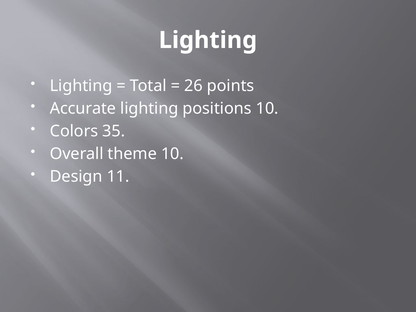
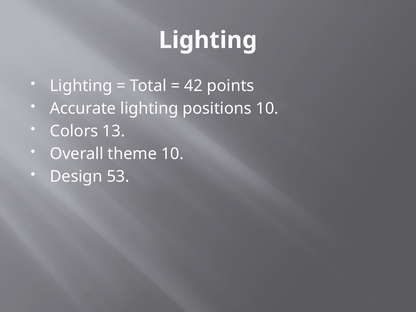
26: 26 -> 42 (193, 86)
35: 35 -> 13 (114, 131)
11: 11 -> 53 (118, 176)
